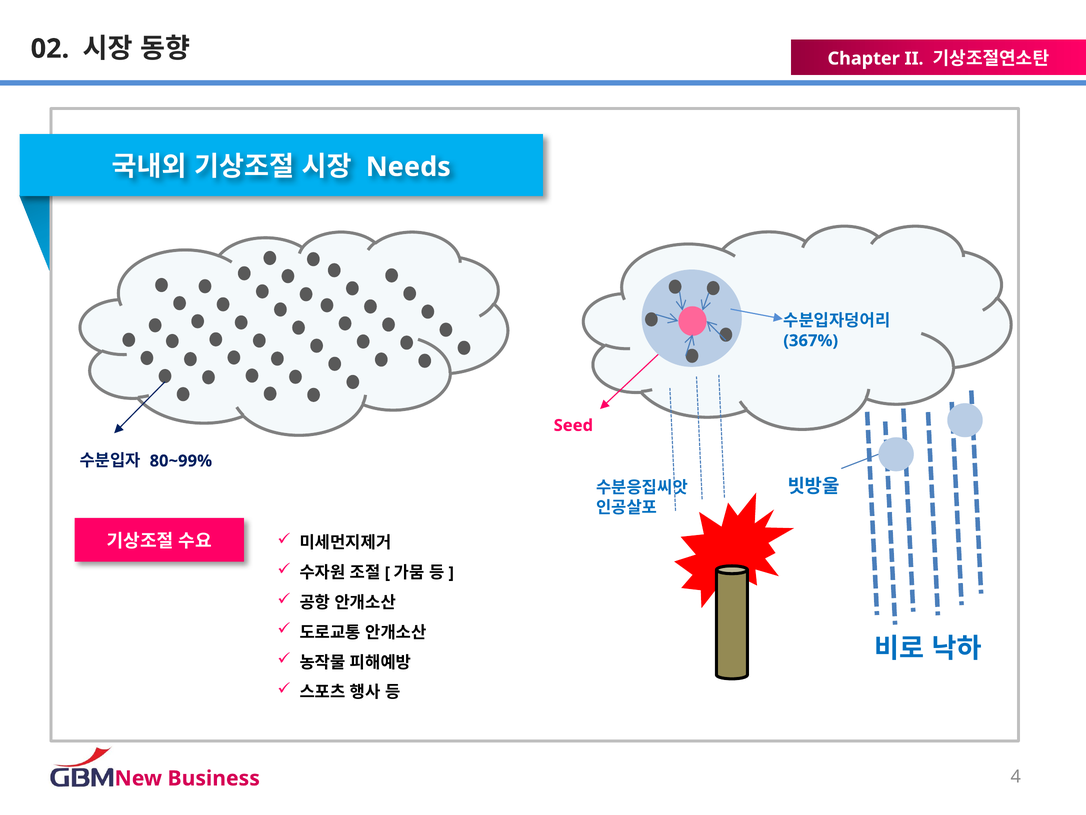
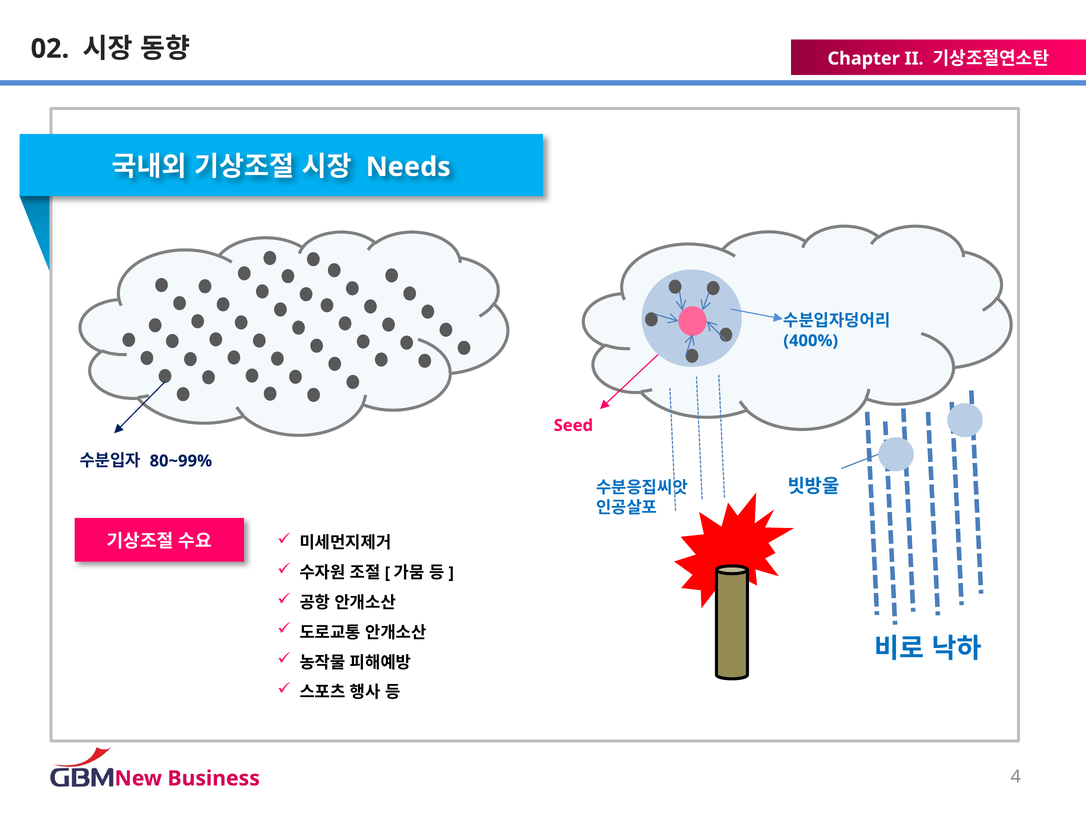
367%: 367% -> 400% (811, 341)
